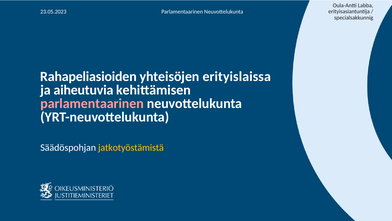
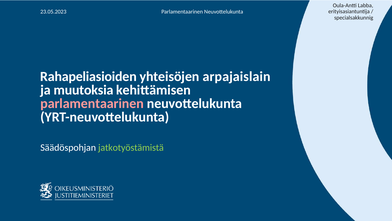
erityislaissa: erityislaissa -> arpajaislain (237, 76)
aiheutuvia: aiheutuvia -> muutoksia (84, 90)
jatkotyöstämistä colour: yellow -> light green (131, 147)
